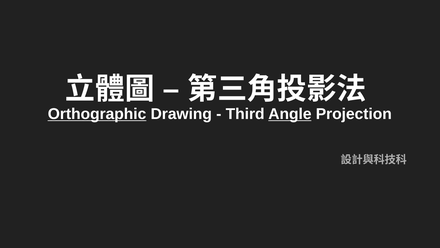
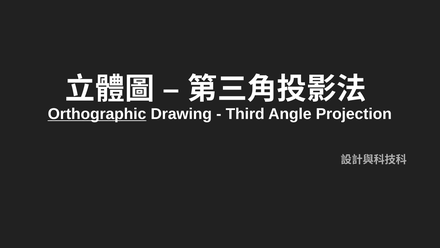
Angle underline: present -> none (290, 114)
